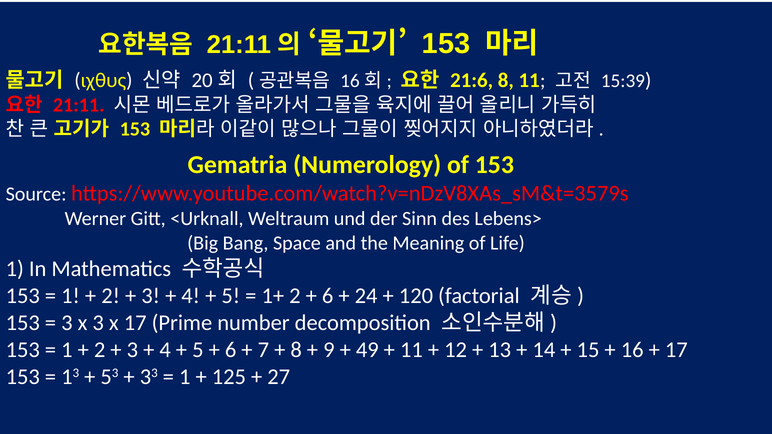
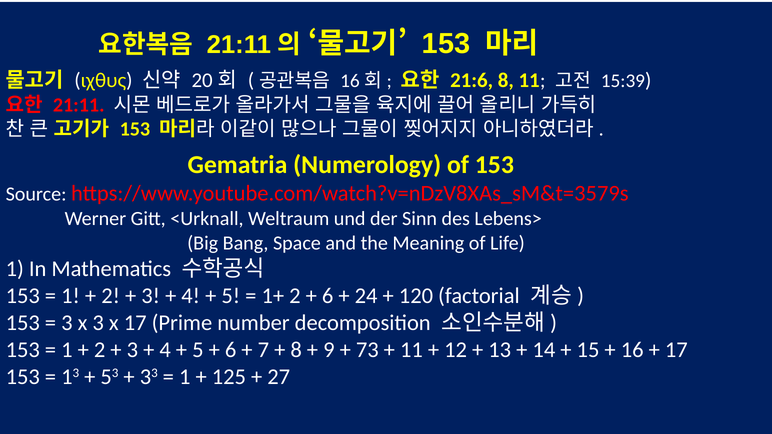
49: 49 -> 73 (367, 350)
